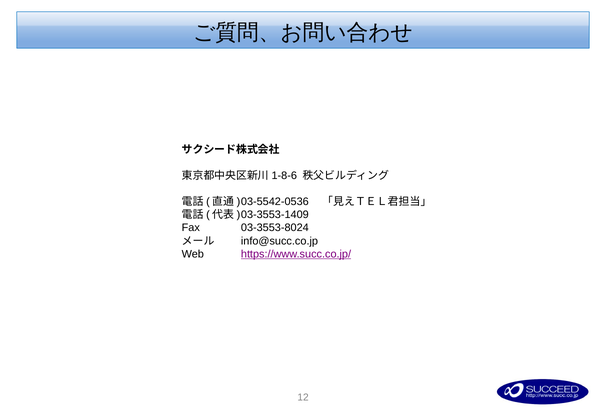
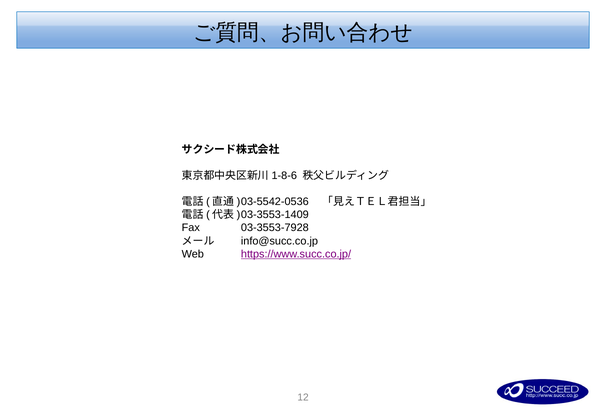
03-3553-8024: 03-3553-8024 -> 03-3553-7928 (275, 228)
